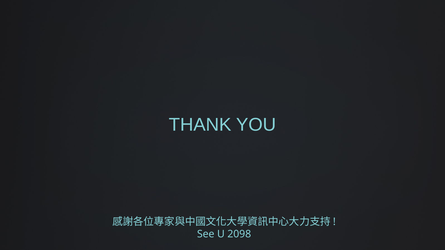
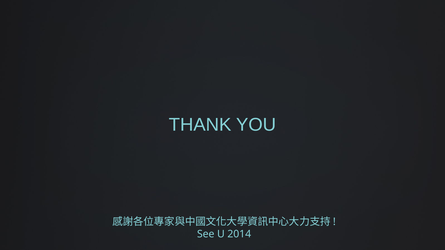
2098: 2098 -> 2014 (239, 235)
